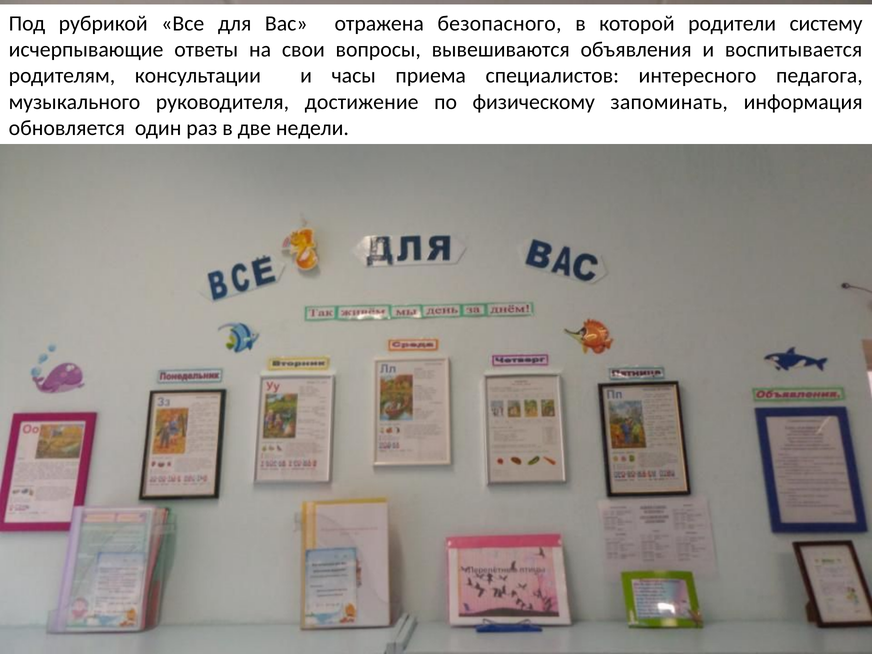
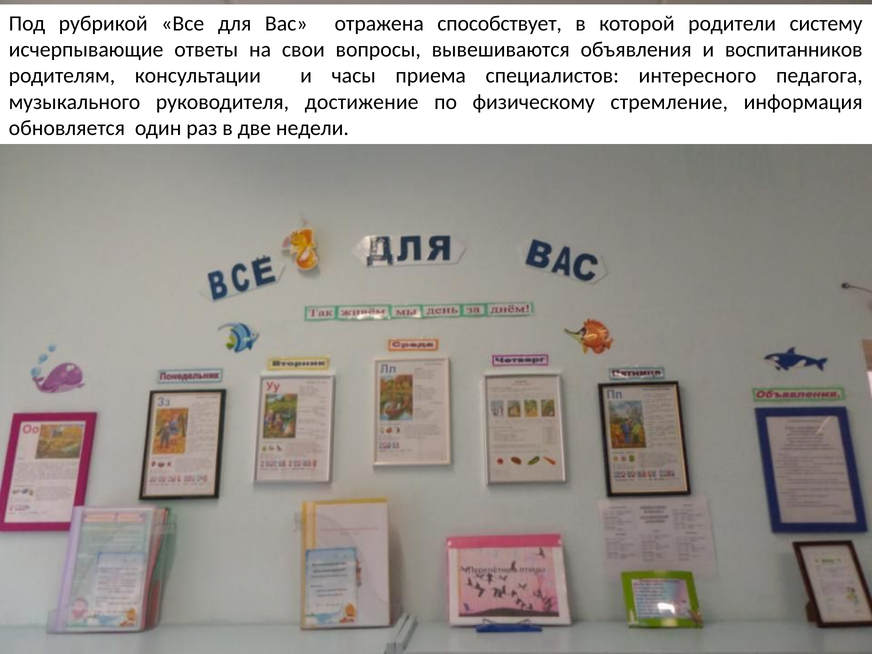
безопасного: безопасного -> способствует (500, 23)
воспитывается: воспитывается -> воспитанников (794, 50)
запоминать: запоминать -> стремление (669, 102)
